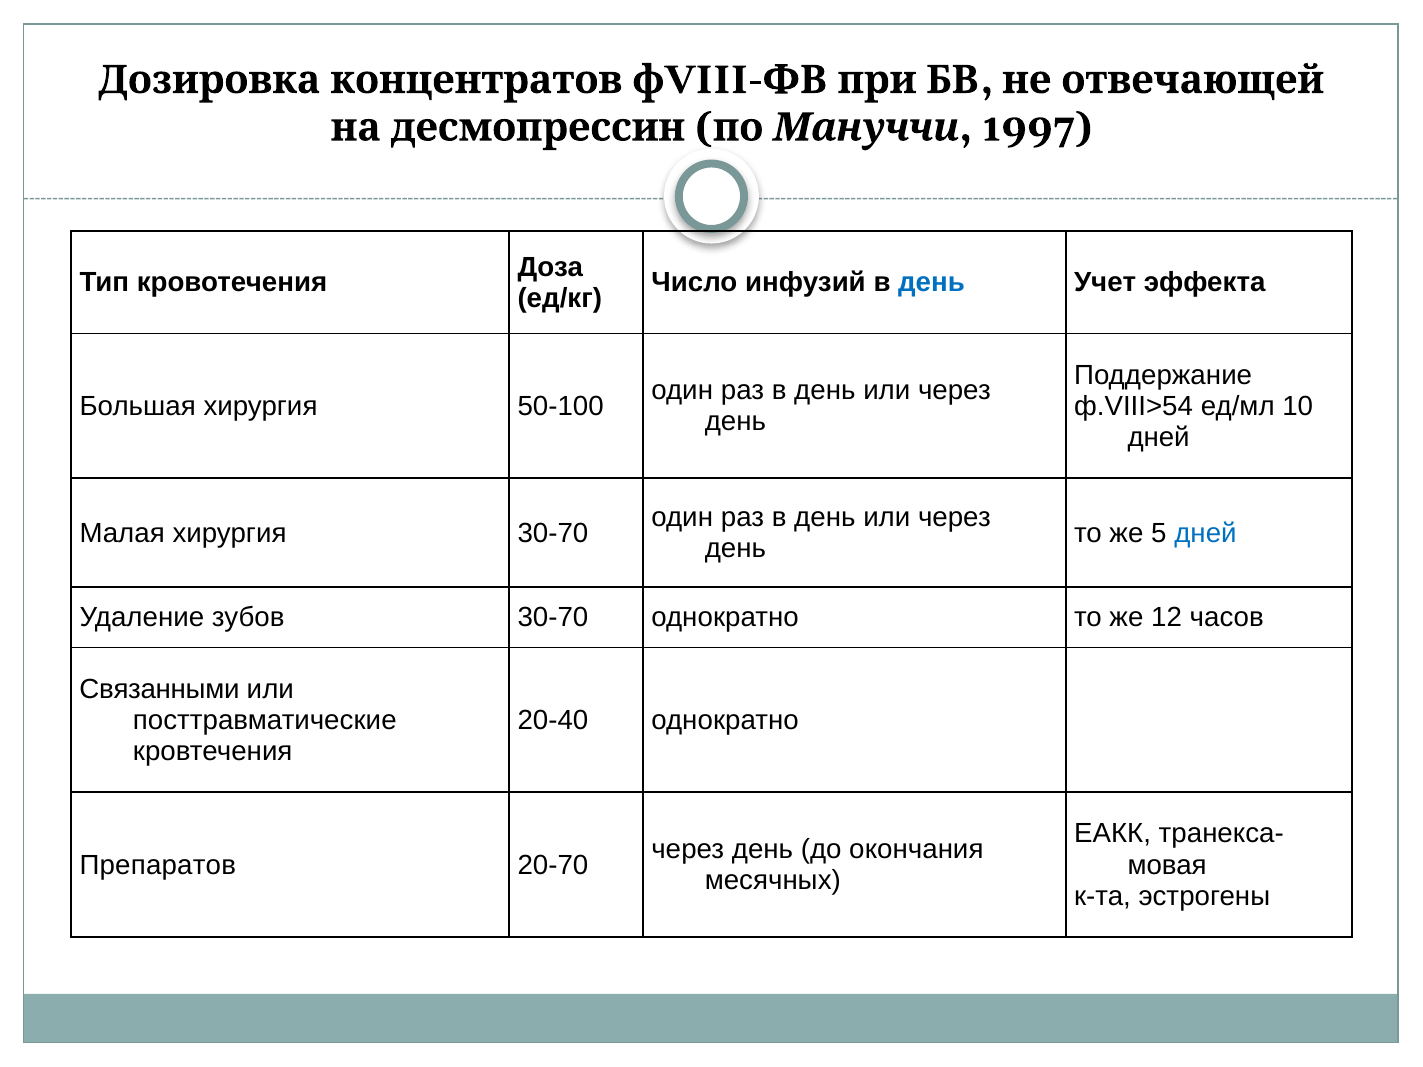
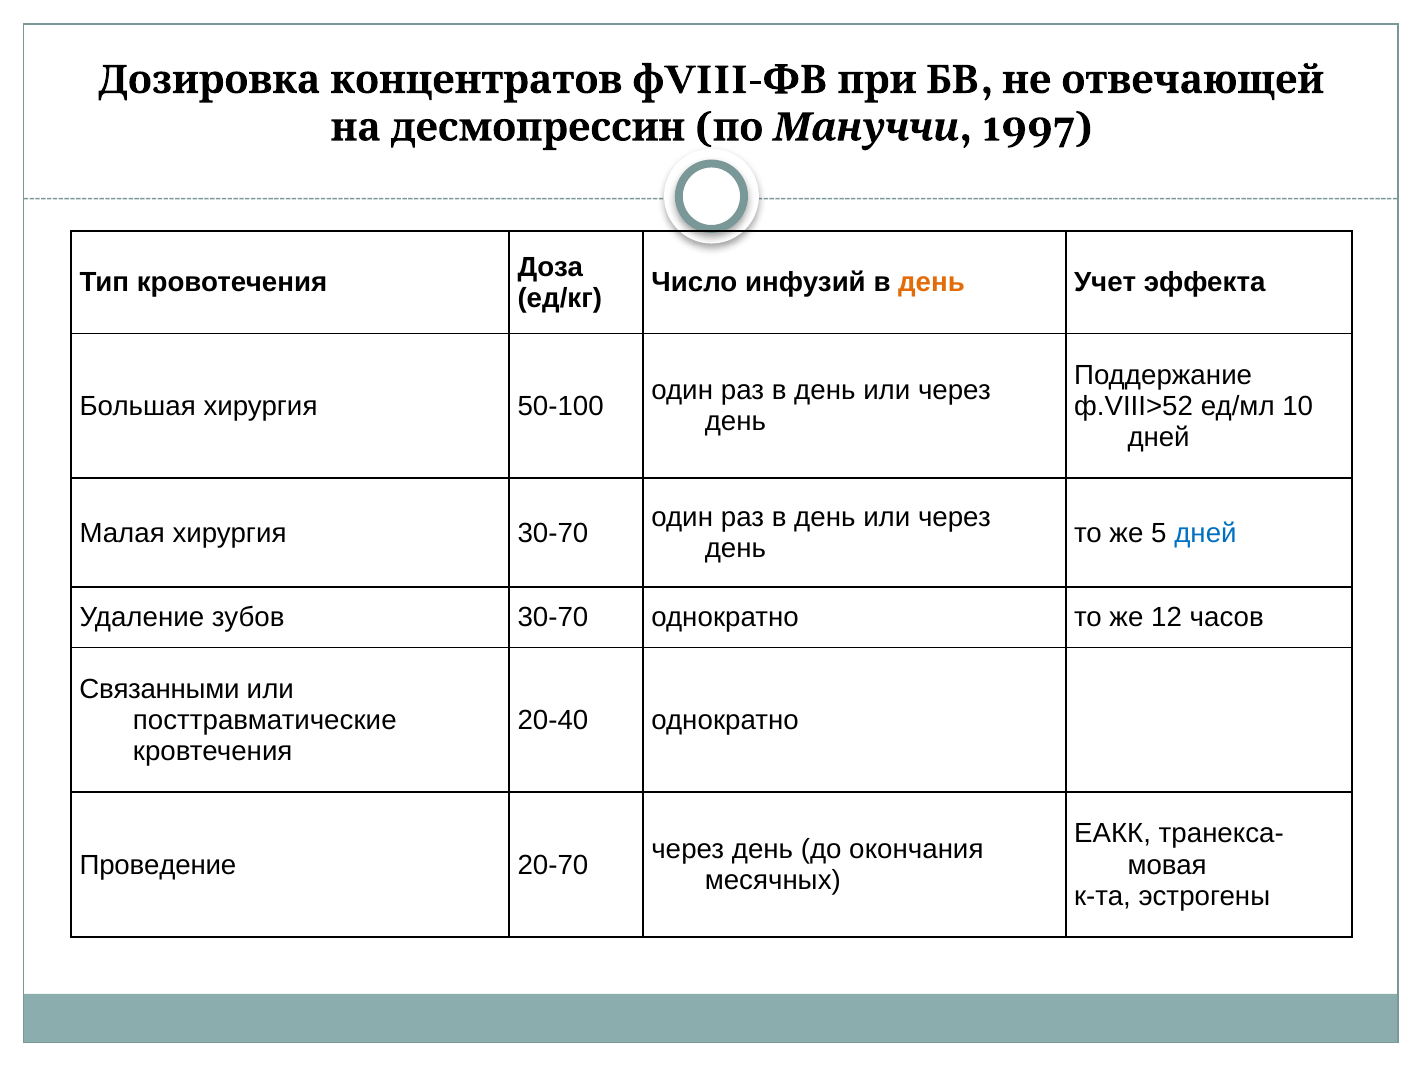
день colour: blue -> orange (932, 283)
ф.VIII>54: ф.VIII>54 -> ф.VIII>52 (1134, 406)
Препаратов: Препаратов -> Проведение (158, 865)
